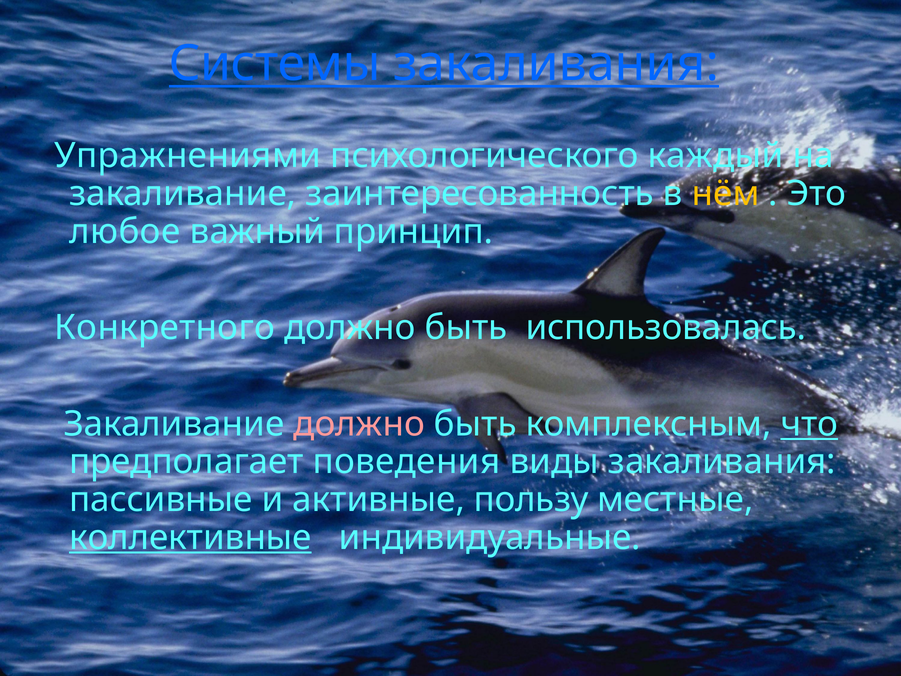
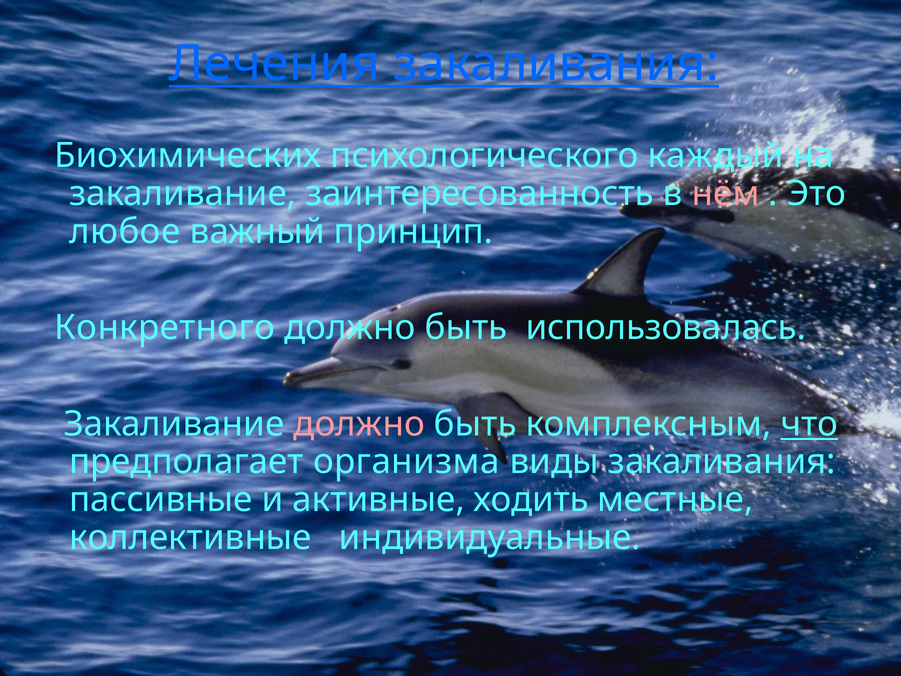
Системы: Системы -> Лечения (274, 63)
Упражнениями: Упражнениями -> Биохимических (188, 156)
нём colour: yellow -> pink (726, 194)
поведения: поведения -> организма (406, 462)
пользу: пользу -> ходить (531, 499)
коллективные underline: present -> none (190, 537)
